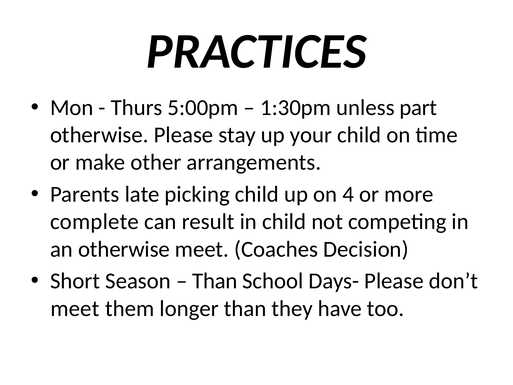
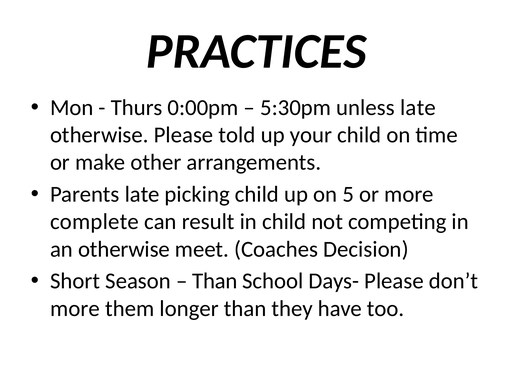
5:00pm: 5:00pm -> 0:00pm (203, 108)
1:30pm: 1:30pm -> 5:30pm (296, 108)
unless part: part -> late (418, 108)
stay: stay -> told (237, 135)
4: 4 -> 5 (348, 194)
meet: meet -> more (75, 308)
